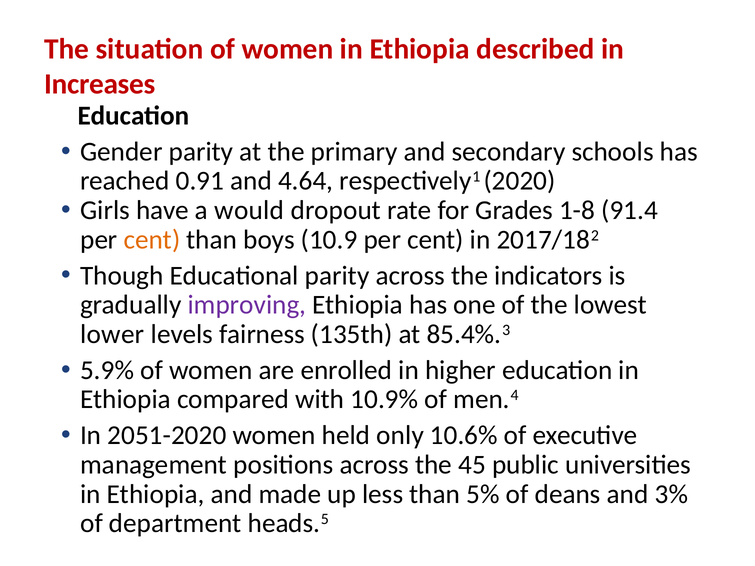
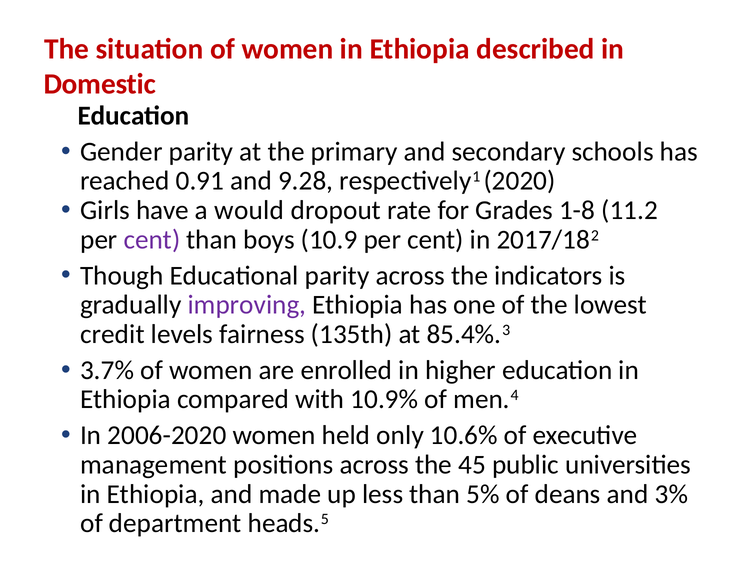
Increases: Increases -> Domestic (100, 84)
4.64: 4.64 -> 9.28 (306, 181)
91.4: 91.4 -> 11.2 (630, 210)
cent colour: orange -> purple (152, 240)
lower: lower -> credit (112, 335)
5.9%: 5.9% -> 3.7% (107, 370)
2051-2020: 2051-2020 -> 2006-2020 (167, 435)
